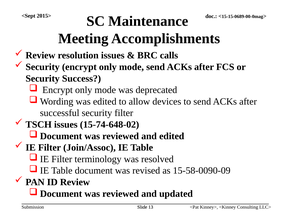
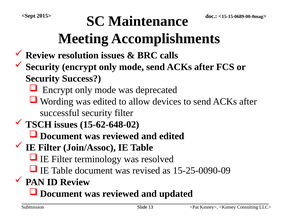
15-74-648-02: 15-74-648-02 -> 15-62-648-02 (110, 125)
15-58-0090-09: 15-58-0090-09 -> 15-25-0090-09 (202, 171)
